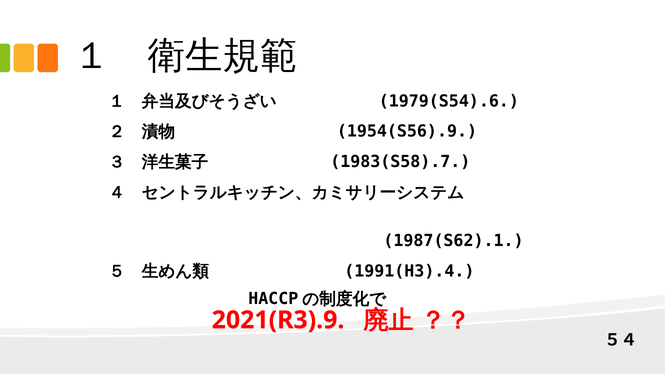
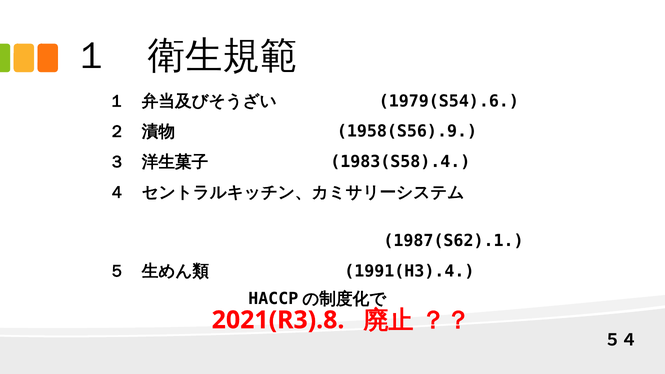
1954(S56).9: 1954(S56).9 -> 1958(S56).9 (407, 131)
1983(S58).7: 1983(S58).7 -> 1983(S58).4 (400, 162)
2021(R3).9: 2021(R3).9 -> 2021(R3).8 (278, 320)
